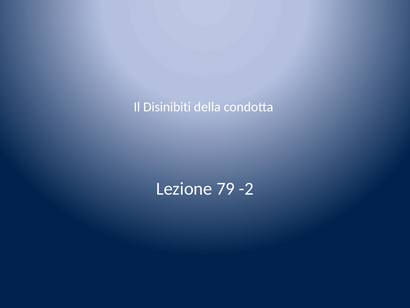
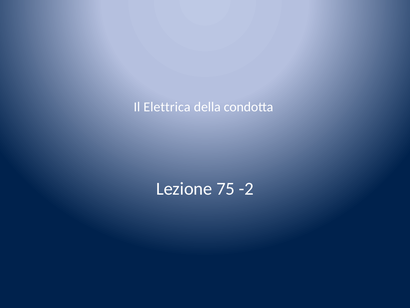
Disinibiti: Disinibiti -> Elettrica (167, 107)
79: 79 -> 75 (226, 189)
